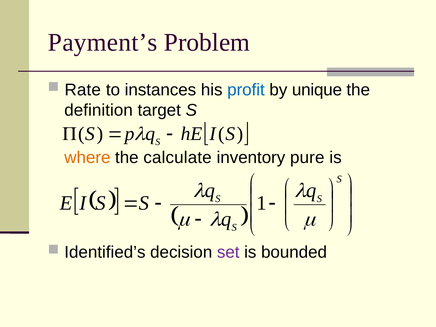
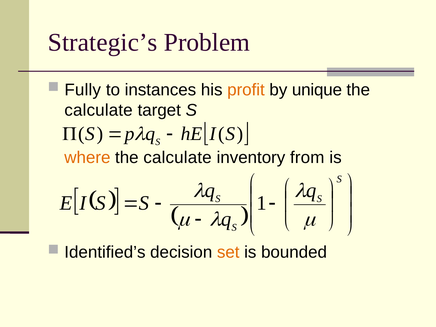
Payment’s: Payment’s -> Strategic’s (103, 42)
Rate: Rate -> Fully (83, 90)
profit colour: blue -> orange (246, 90)
definition: definition -> calculate (99, 110)
pure: pure -> from (307, 158)
set colour: purple -> orange (228, 252)
